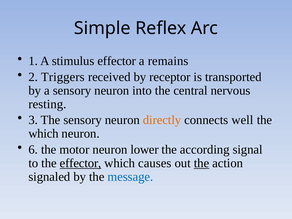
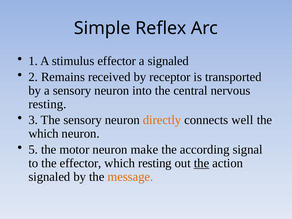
a remains: remains -> signaled (168, 61)
Triggers: Triggers -> Remains (63, 77)
6: 6 -> 5 (33, 150)
lower: lower -> make (144, 150)
effector underline: present -> none (81, 163)
which causes: causes -> resting (155, 163)
message colour: blue -> orange (130, 177)
